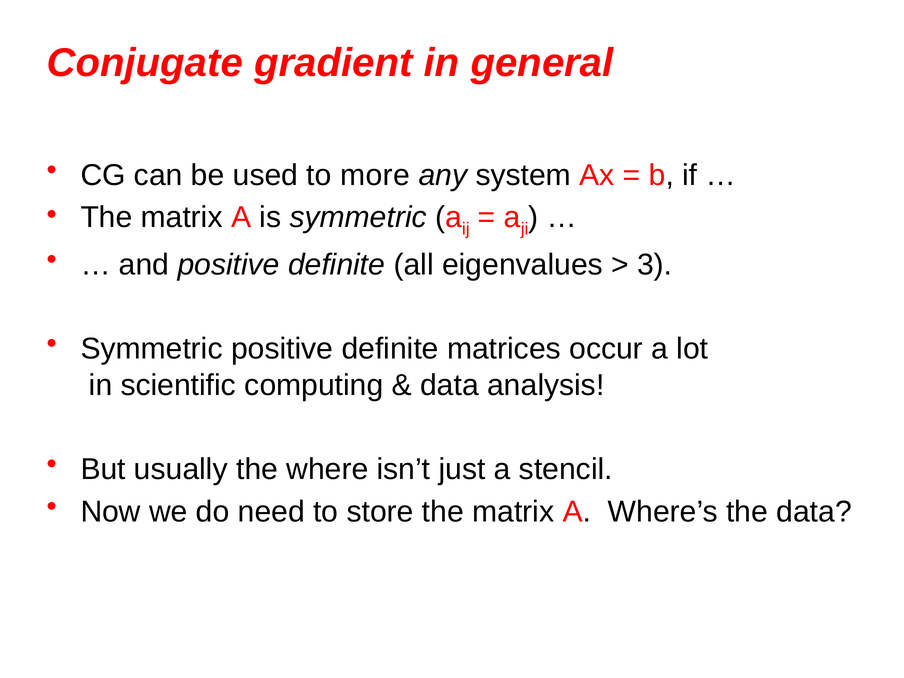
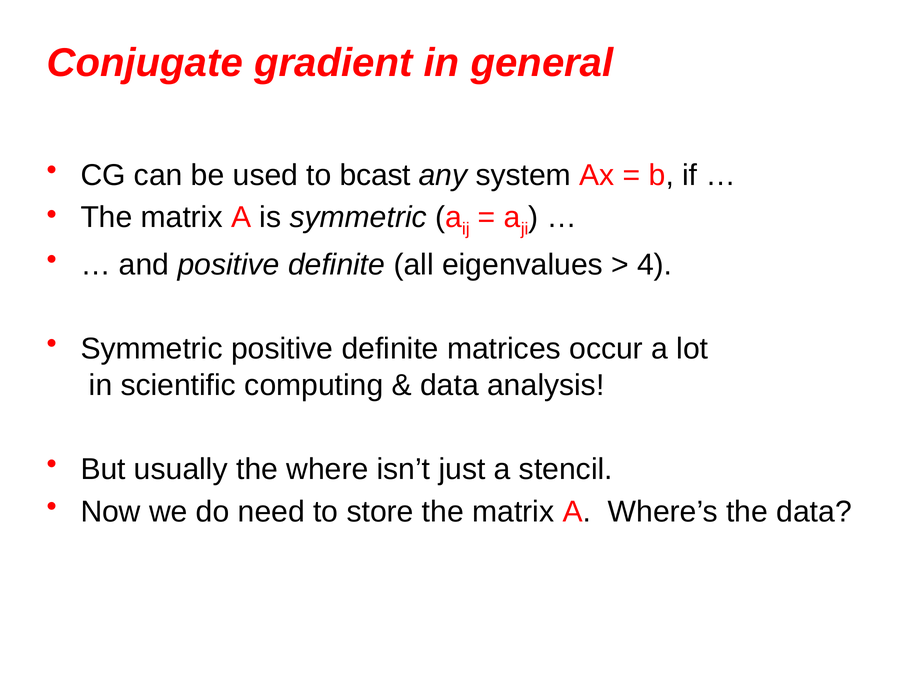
more: more -> bcast (375, 175)
3: 3 -> 4 (655, 265)
